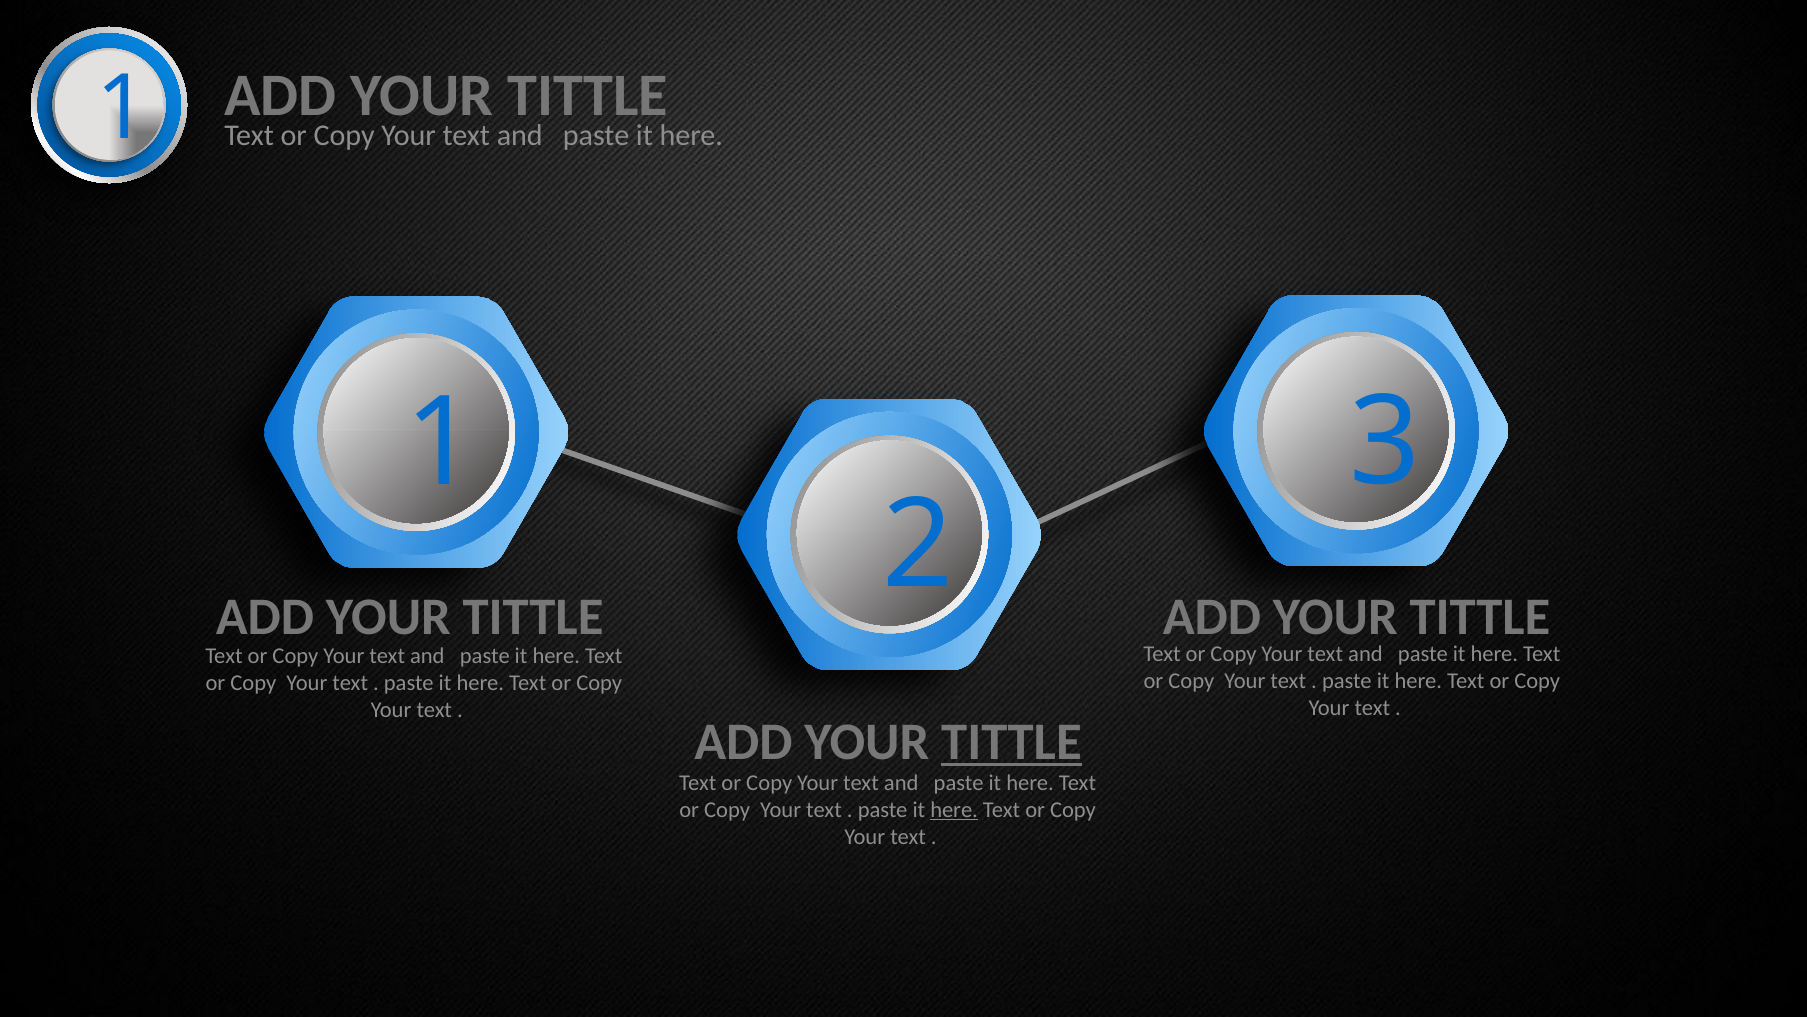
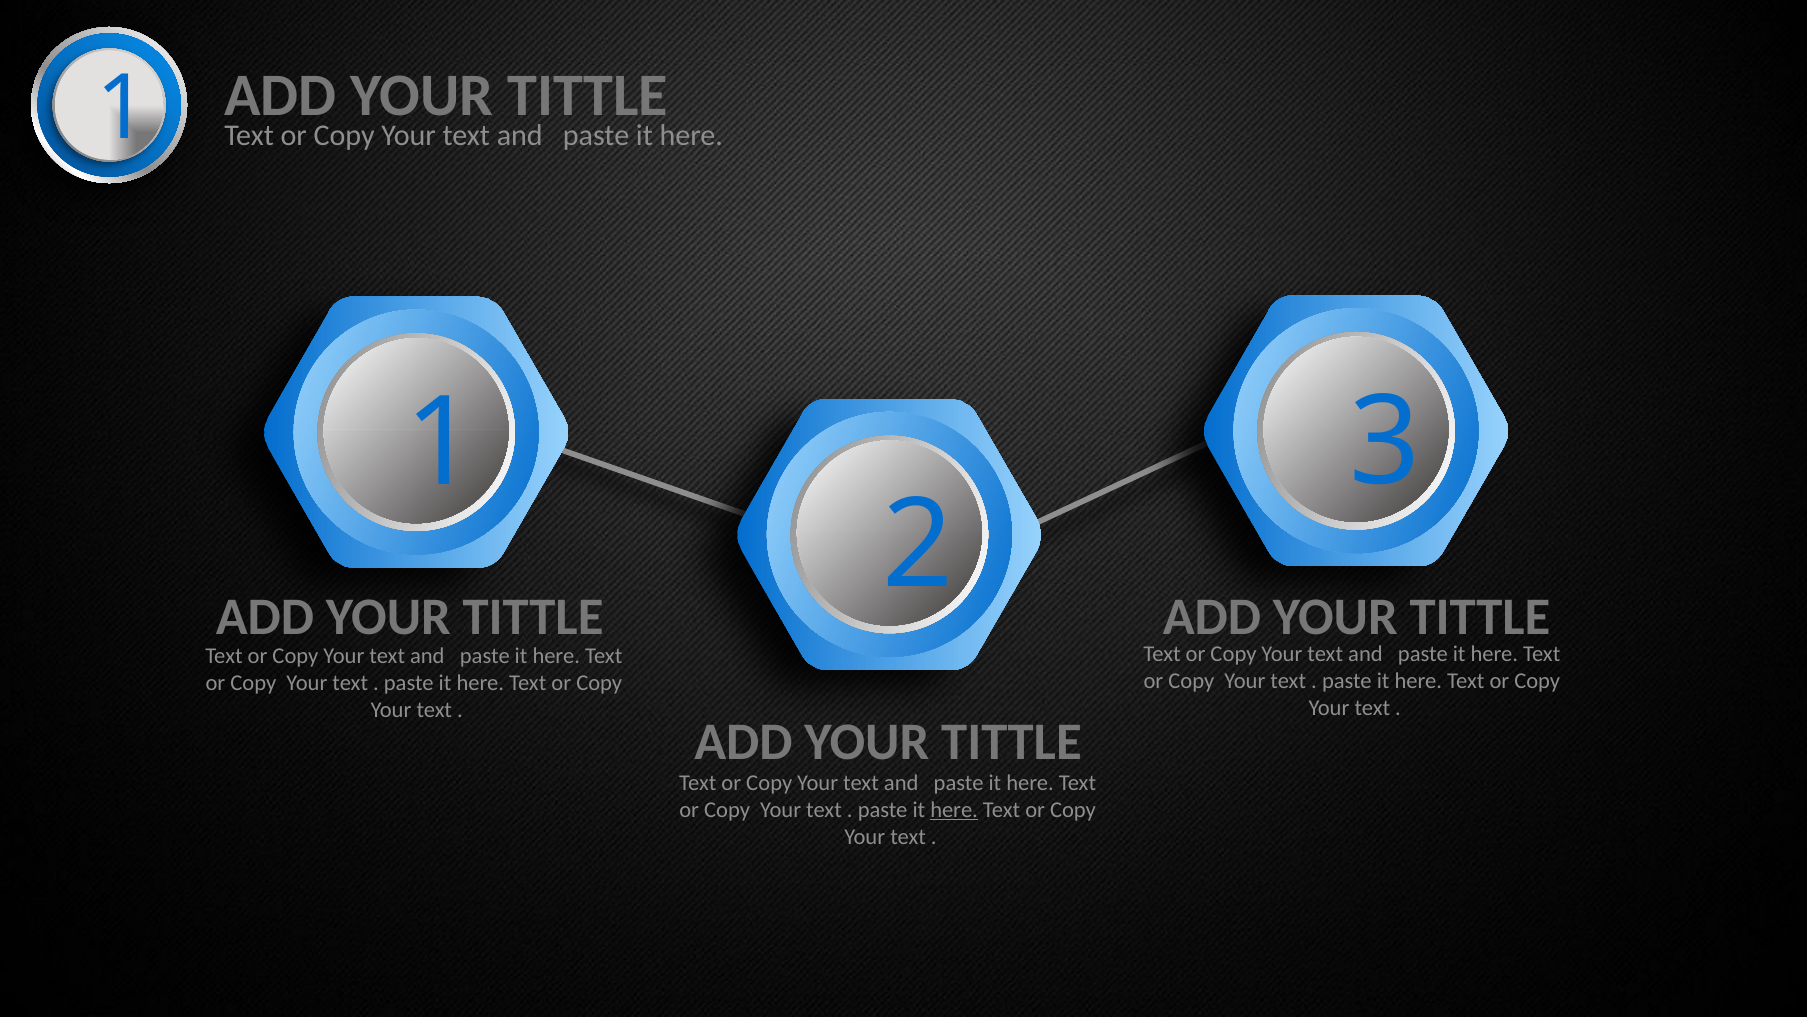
TITTLE underline: present -> none (1011, 741)
